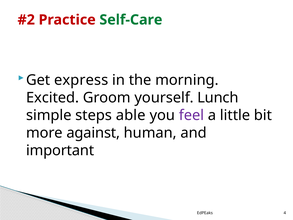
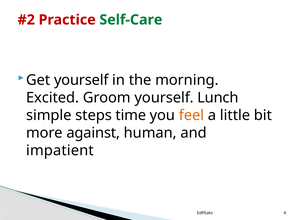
Get express: express -> yourself (81, 80)
able: able -> time (131, 115)
feel colour: purple -> orange (191, 115)
important: important -> impatient (60, 150)
